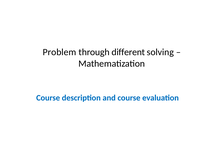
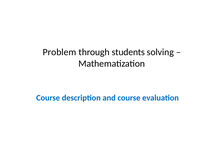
different: different -> students (128, 52)
